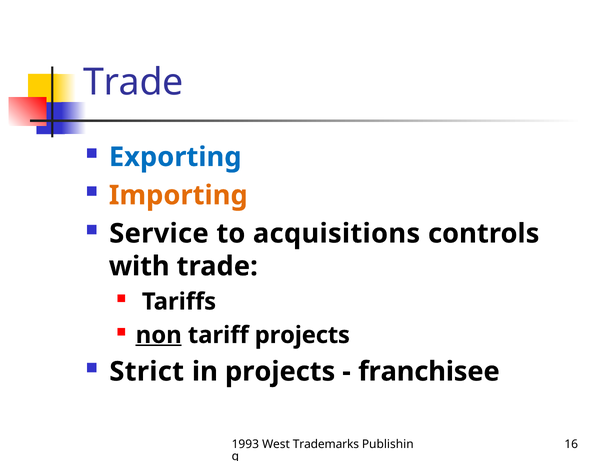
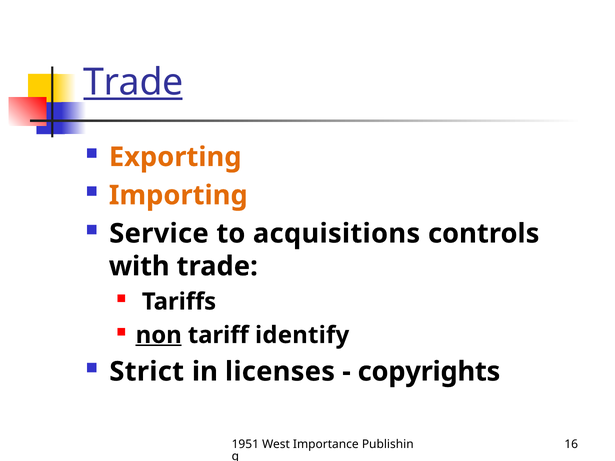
Trade underline: none -> present (133, 83)
Exporting colour: blue -> orange (175, 157)
tariff projects: projects -> identify (302, 335)
in projects: projects -> licenses (280, 372)
franchisee: franchisee -> copyrights (429, 372)
1993: 1993 -> 1951 (245, 445)
Trademarks: Trademarks -> Importance (326, 445)
